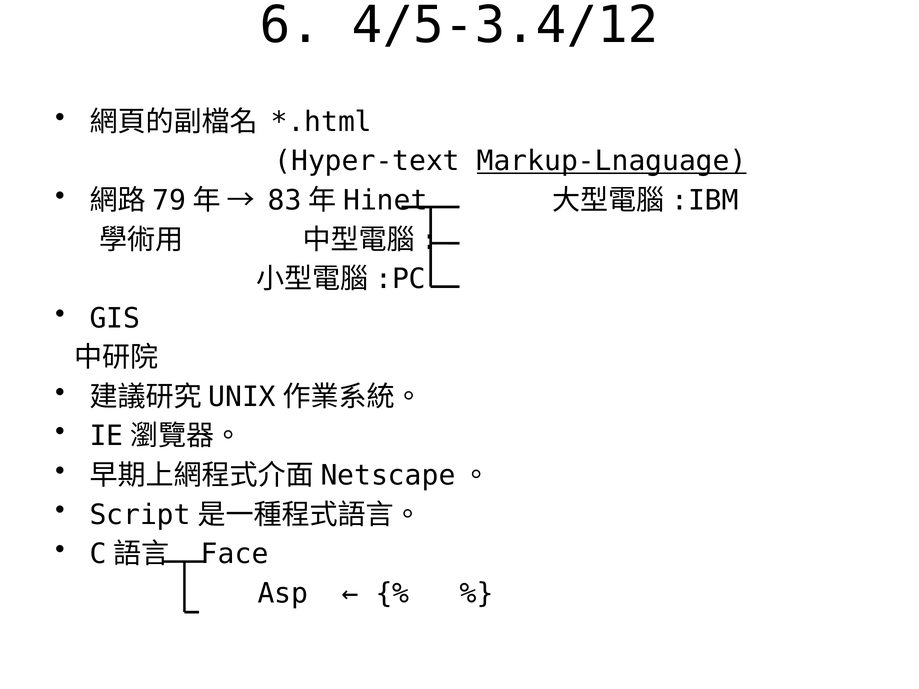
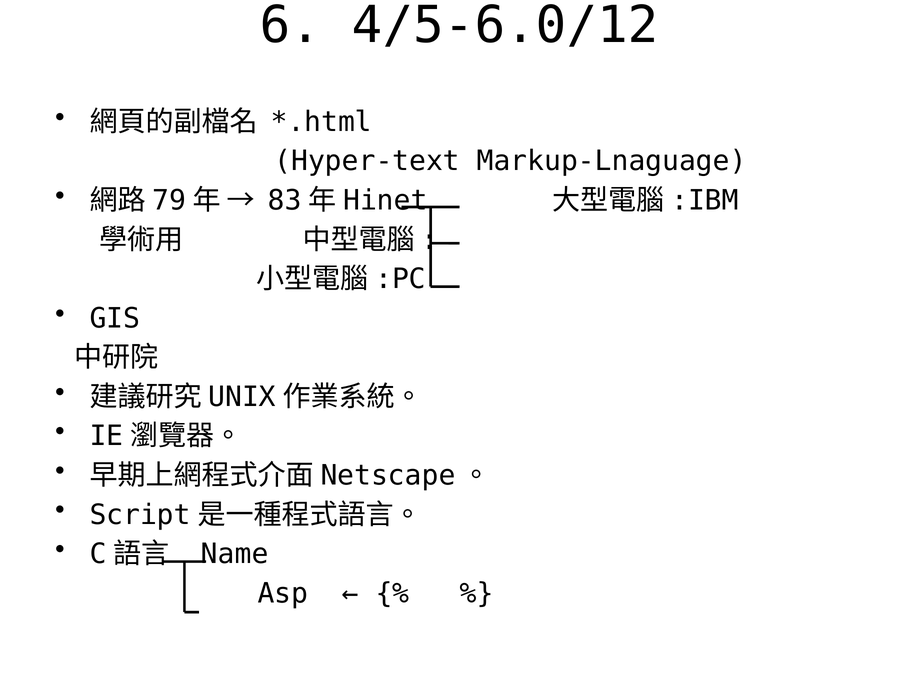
4/5-3.4/12: 4/5-3.4/12 -> 4/5-6.0/12 (505, 25)
Markup-Lnaguage underline: present -> none (612, 161)
Face: Face -> Name (235, 554)
